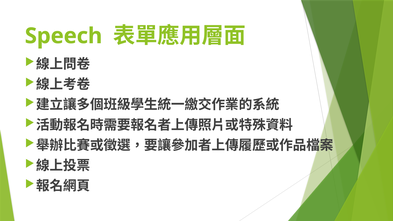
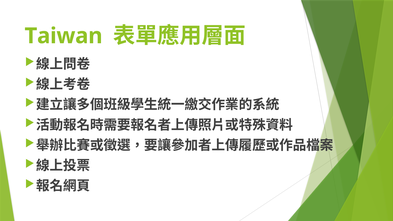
Speech: Speech -> Taiwan (64, 36)
